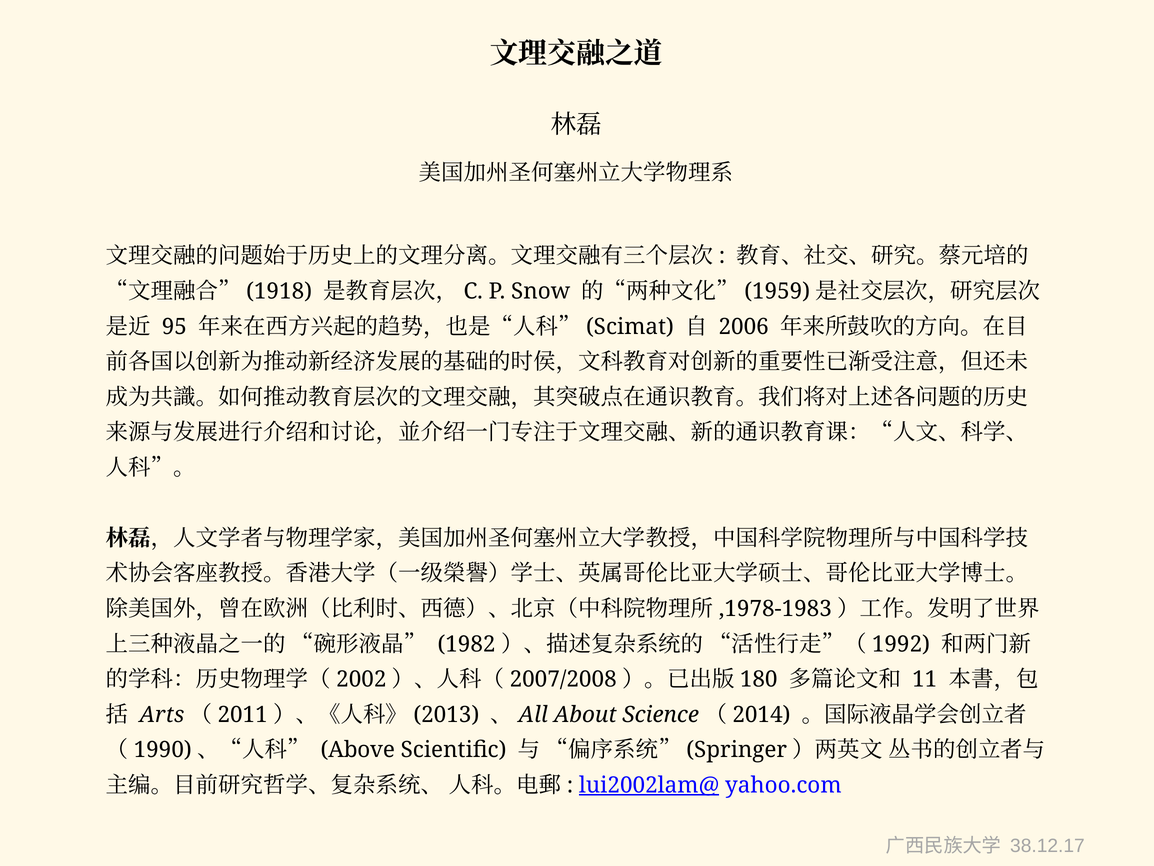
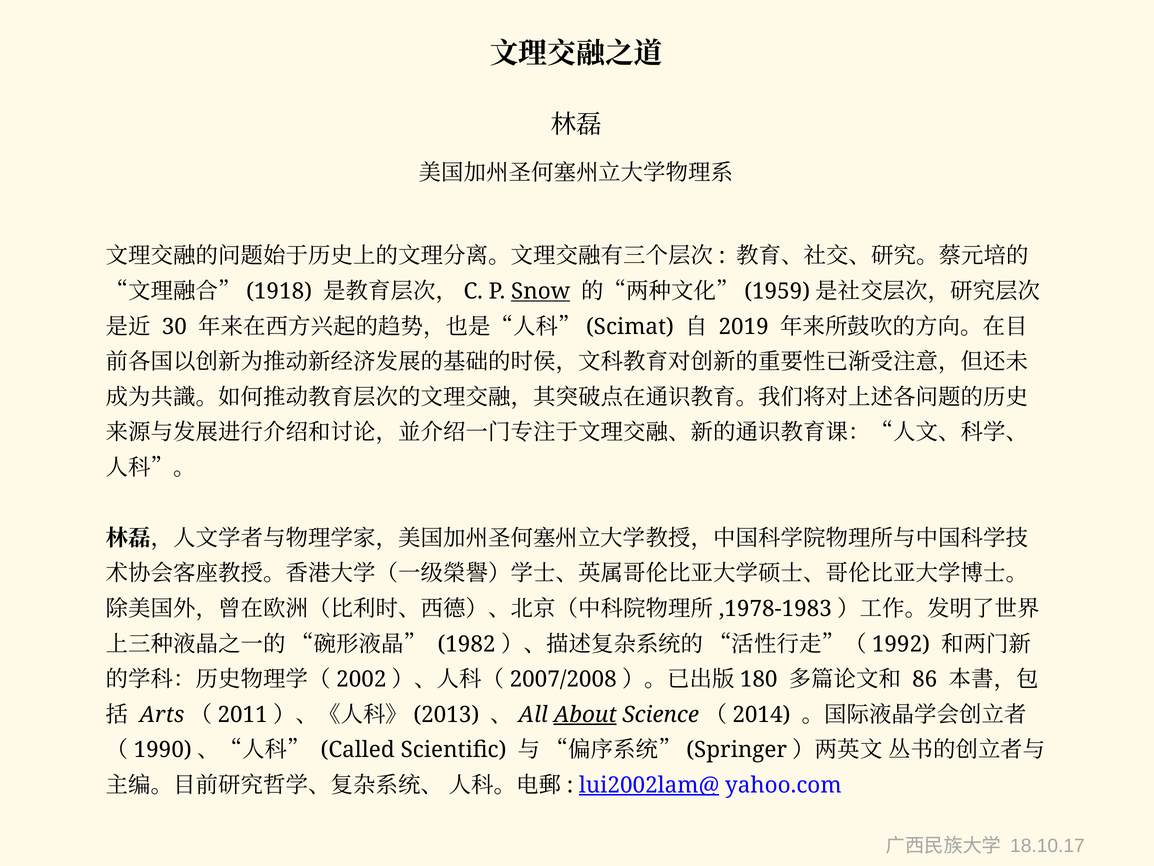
Snow underline: none -> present (541, 291)
95: 95 -> 30 (174, 326)
2006: 2006 -> 2019 (744, 326)
11: 11 -> 86 (925, 679)
About underline: none -> present (585, 714)
Above: Above -> Called (358, 750)
38.12.17: 38.12.17 -> 18.10.17 (1047, 846)
